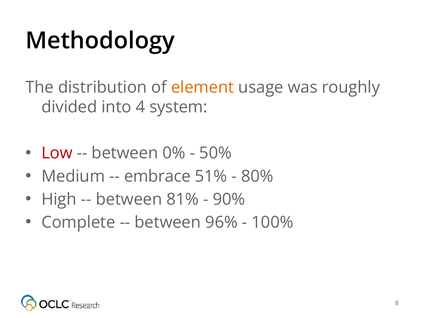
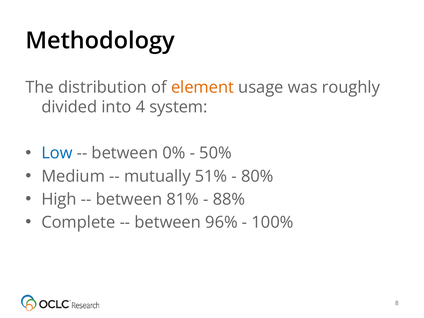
Low colour: red -> blue (57, 153)
embrace: embrace -> mutually (157, 176)
90%: 90% -> 88% (229, 199)
